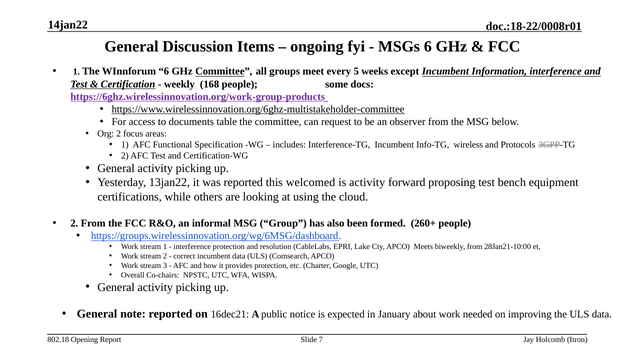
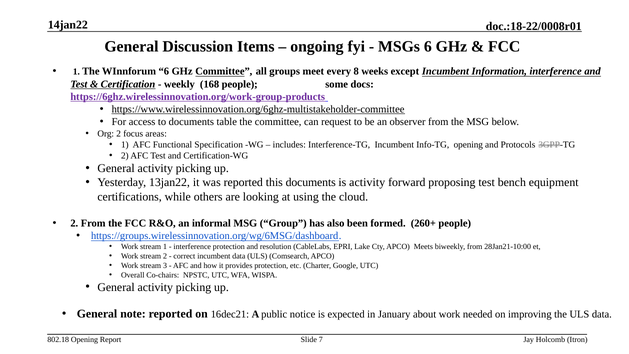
5: 5 -> 8 (356, 71)
Info-TG wireless: wireless -> opening (468, 144)
this welcomed: welcomed -> documents (311, 182)
